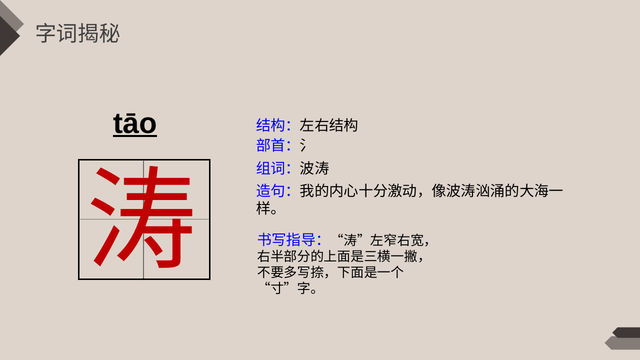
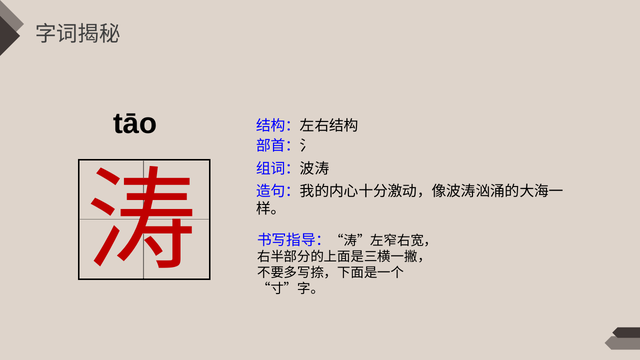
tāo underline: present -> none (135, 123)
